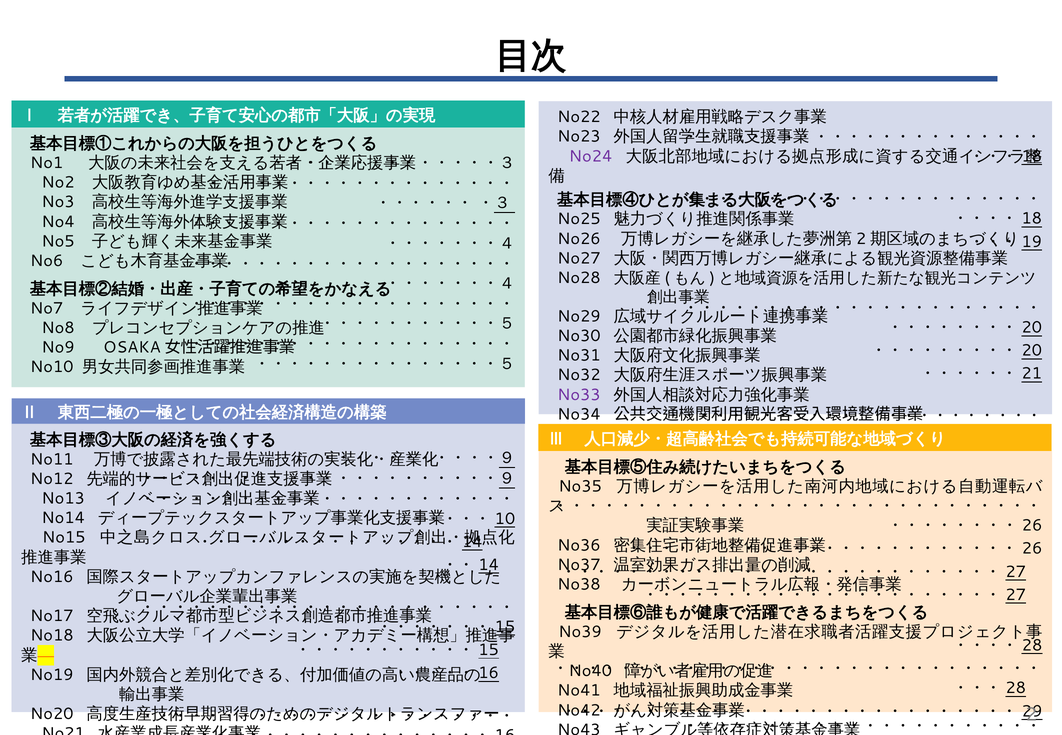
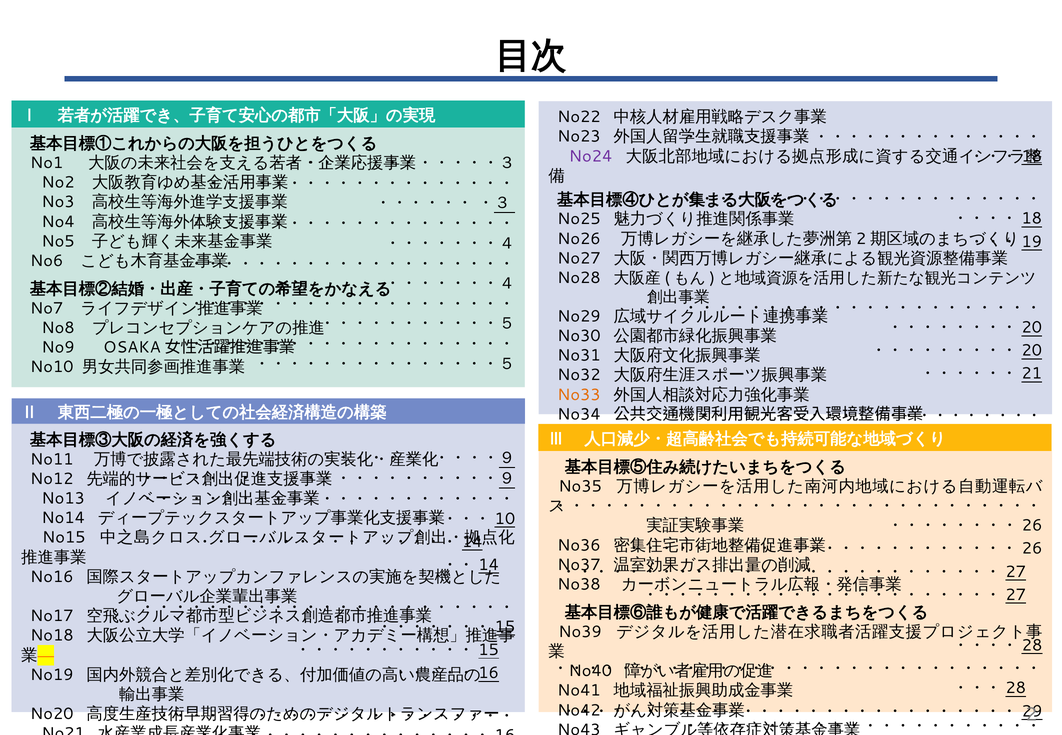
No33 colour: purple -> orange (579, 395)
